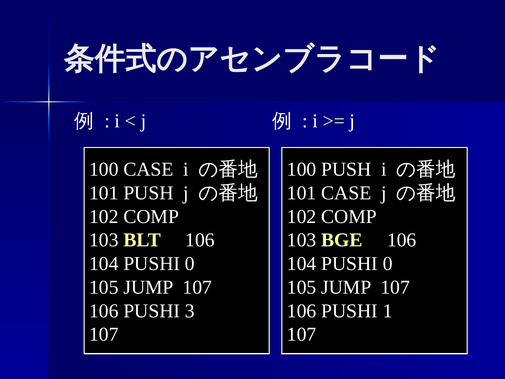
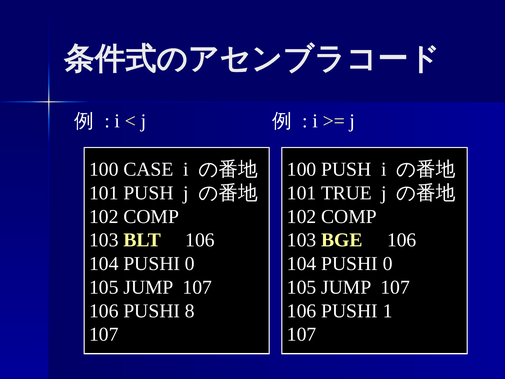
101 CASE: CASE -> TRUE (346, 193)
3: 3 -> 8 (190, 311)
